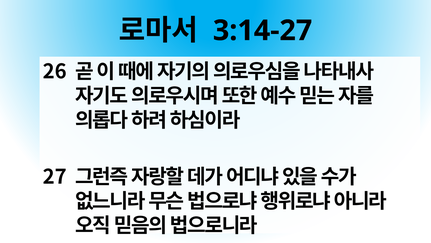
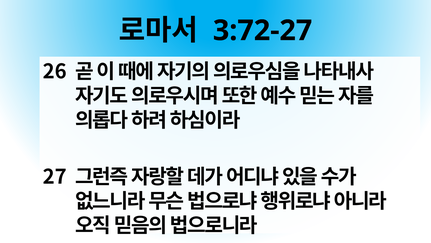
3:14-27: 3:14-27 -> 3:72-27 (263, 31)
